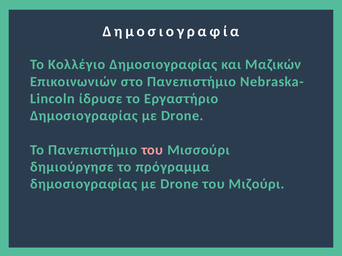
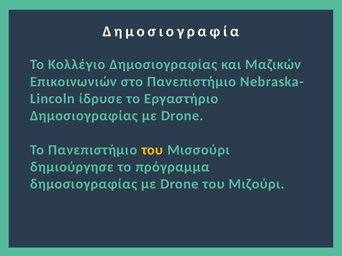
του colour: pink -> yellow (152, 150)
